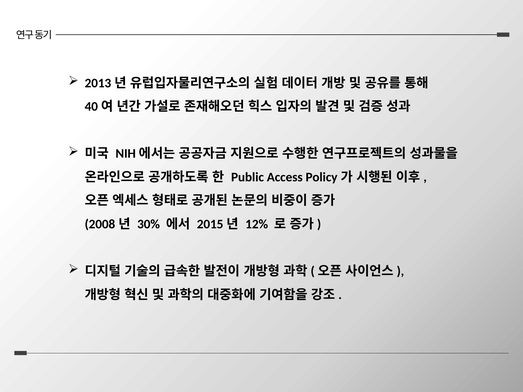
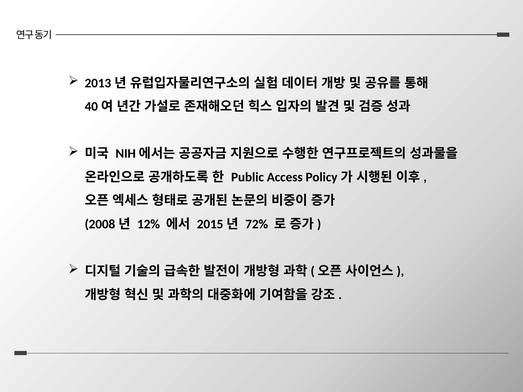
30%: 30% -> 12% (149, 224)
12%: 12% -> 72% (257, 224)
